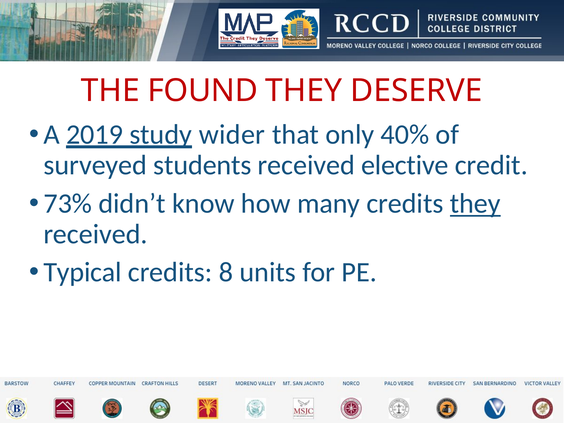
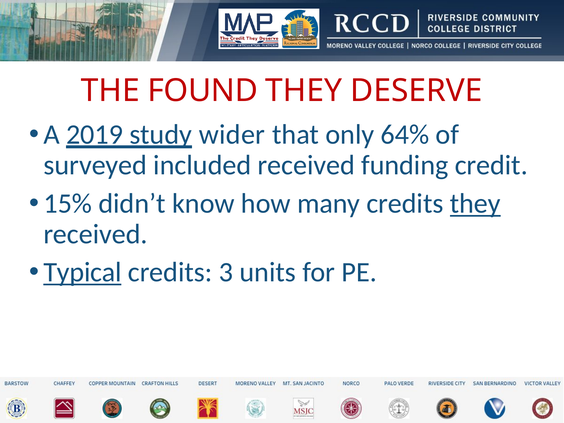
40%: 40% -> 64% (405, 135)
students: students -> included (202, 165)
elective: elective -> funding (405, 165)
73%: 73% -> 15% (68, 204)
Typical underline: none -> present (83, 272)
8: 8 -> 3 (226, 272)
